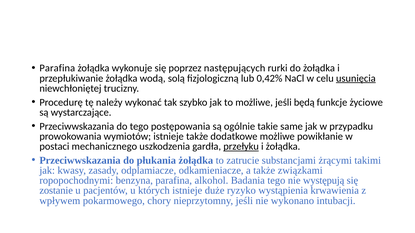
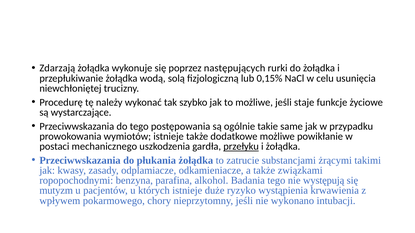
Parafina: Parafina -> Zdarzają (57, 68)
0,42%: 0,42% -> 0,15% (269, 78)
usunięcia underline: present -> none (356, 78)
będą: będą -> staje (304, 102)
zostanie: zostanie -> mutyzm (56, 191)
